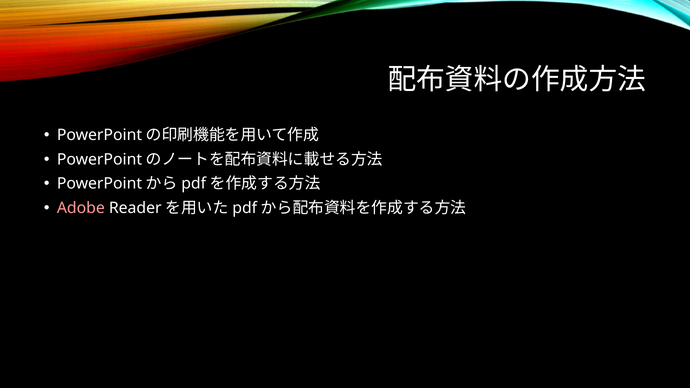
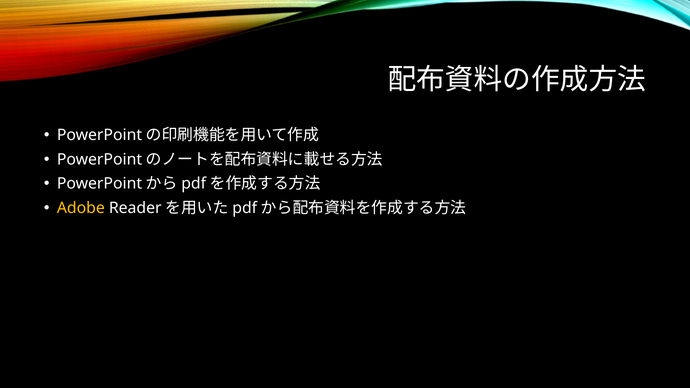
Adobe colour: pink -> yellow (81, 208)
